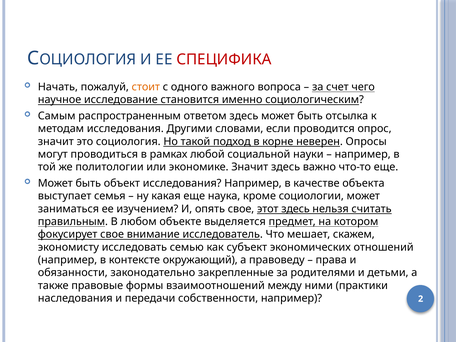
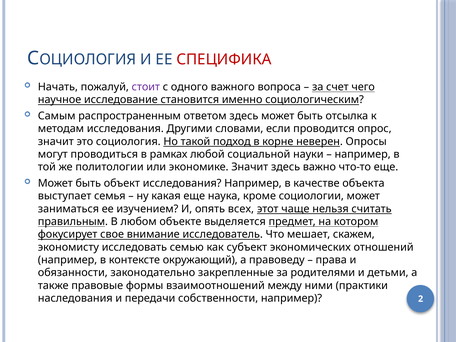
стоит colour: orange -> purple (146, 87)
опять свое: свое -> всех (241, 209)
этот здесь: здесь -> чаще (295, 209)
